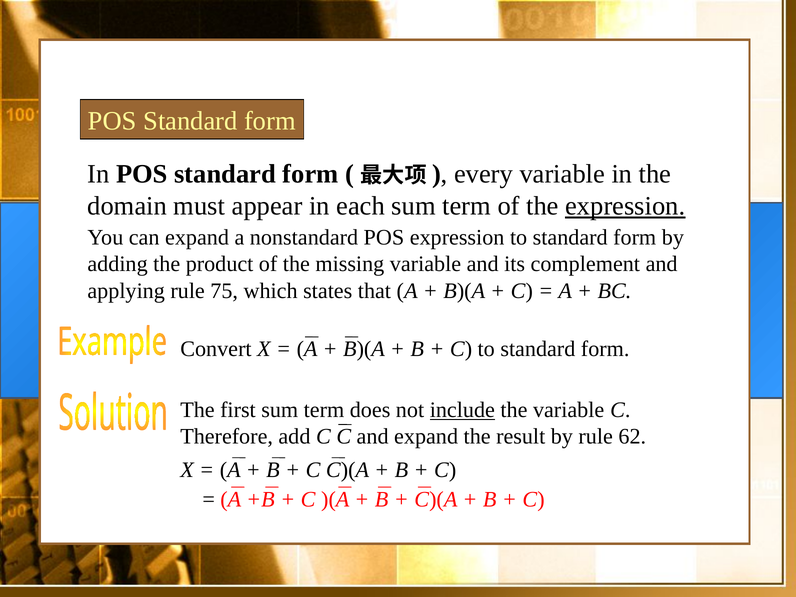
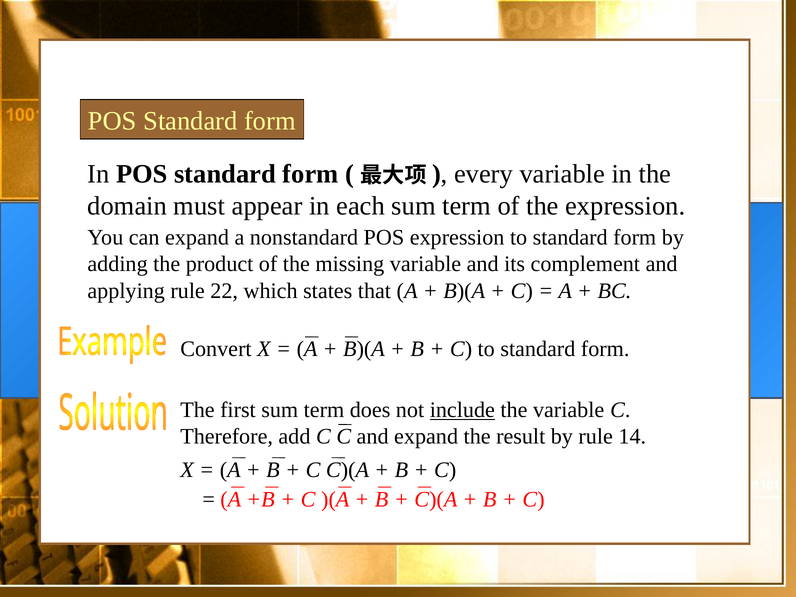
expression underline: present -> none (625, 206)
75: 75 -> 22 (224, 291)
62: 62 -> 14 (632, 437)
